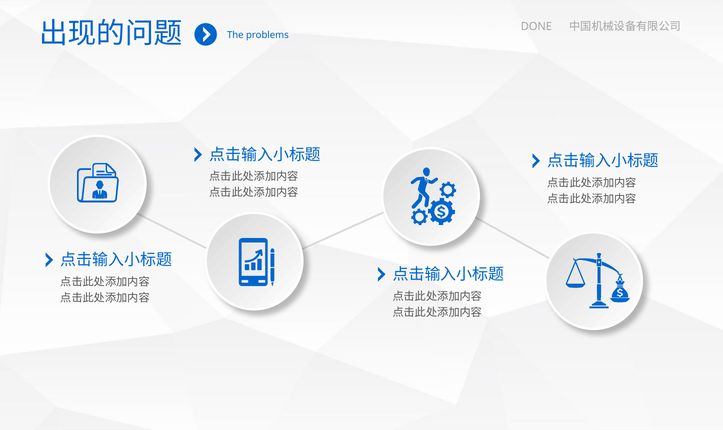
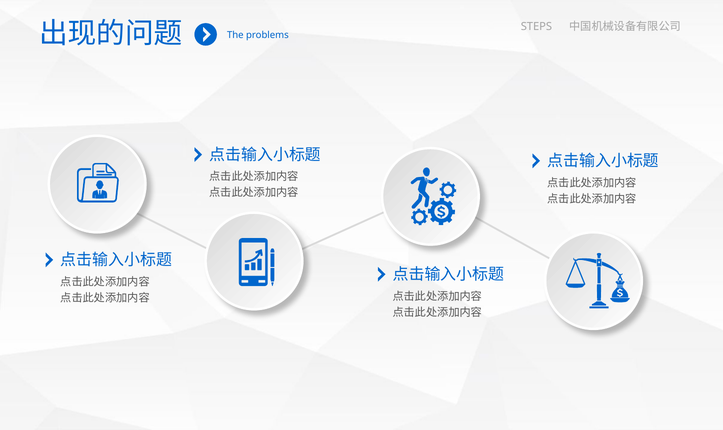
DONE: DONE -> STEPS (536, 27)
